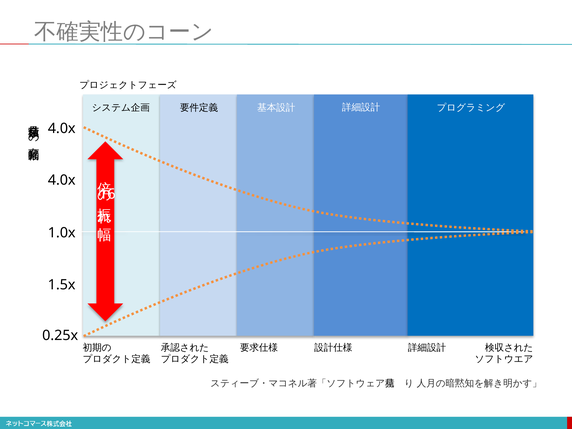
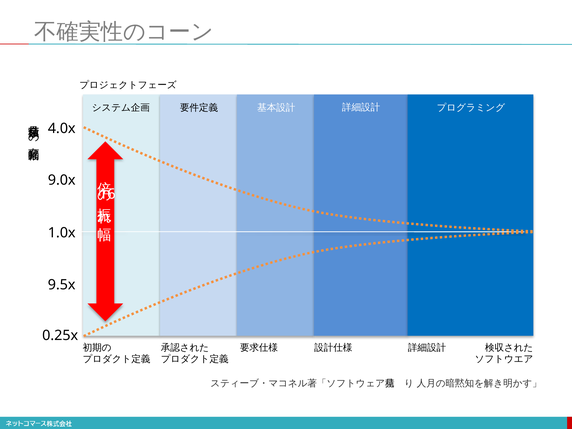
4.0x: 4.0x -> 9.0x (62, 180)
1.5x: 1.5x -> 9.5x (62, 285)
